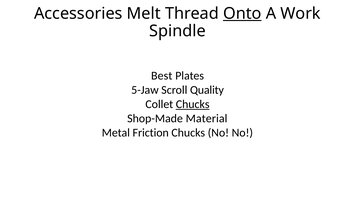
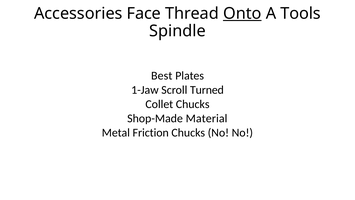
Melt: Melt -> Face (144, 13)
Work: Work -> Tools (301, 13)
5-Jaw: 5-Jaw -> 1-Jaw (145, 90)
Quality: Quality -> Turned (207, 90)
Chucks underline: present -> none (193, 104)
